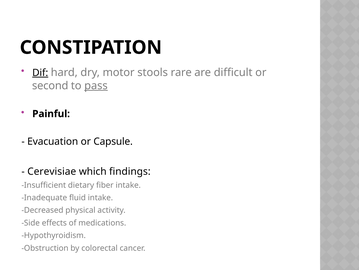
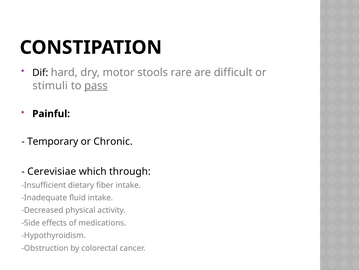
Dif underline: present -> none (40, 73)
second: second -> stimuli (50, 85)
Evacuation: Evacuation -> Temporary (53, 141)
Capsule: Capsule -> Chronic (113, 141)
findings: findings -> through (130, 171)
